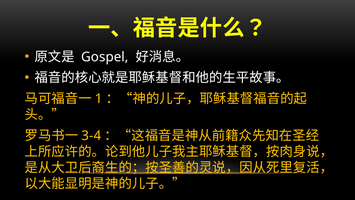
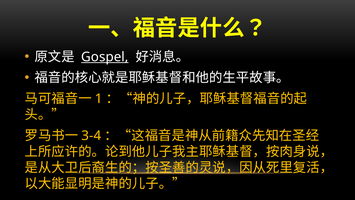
Gospel underline: none -> present (105, 57)
